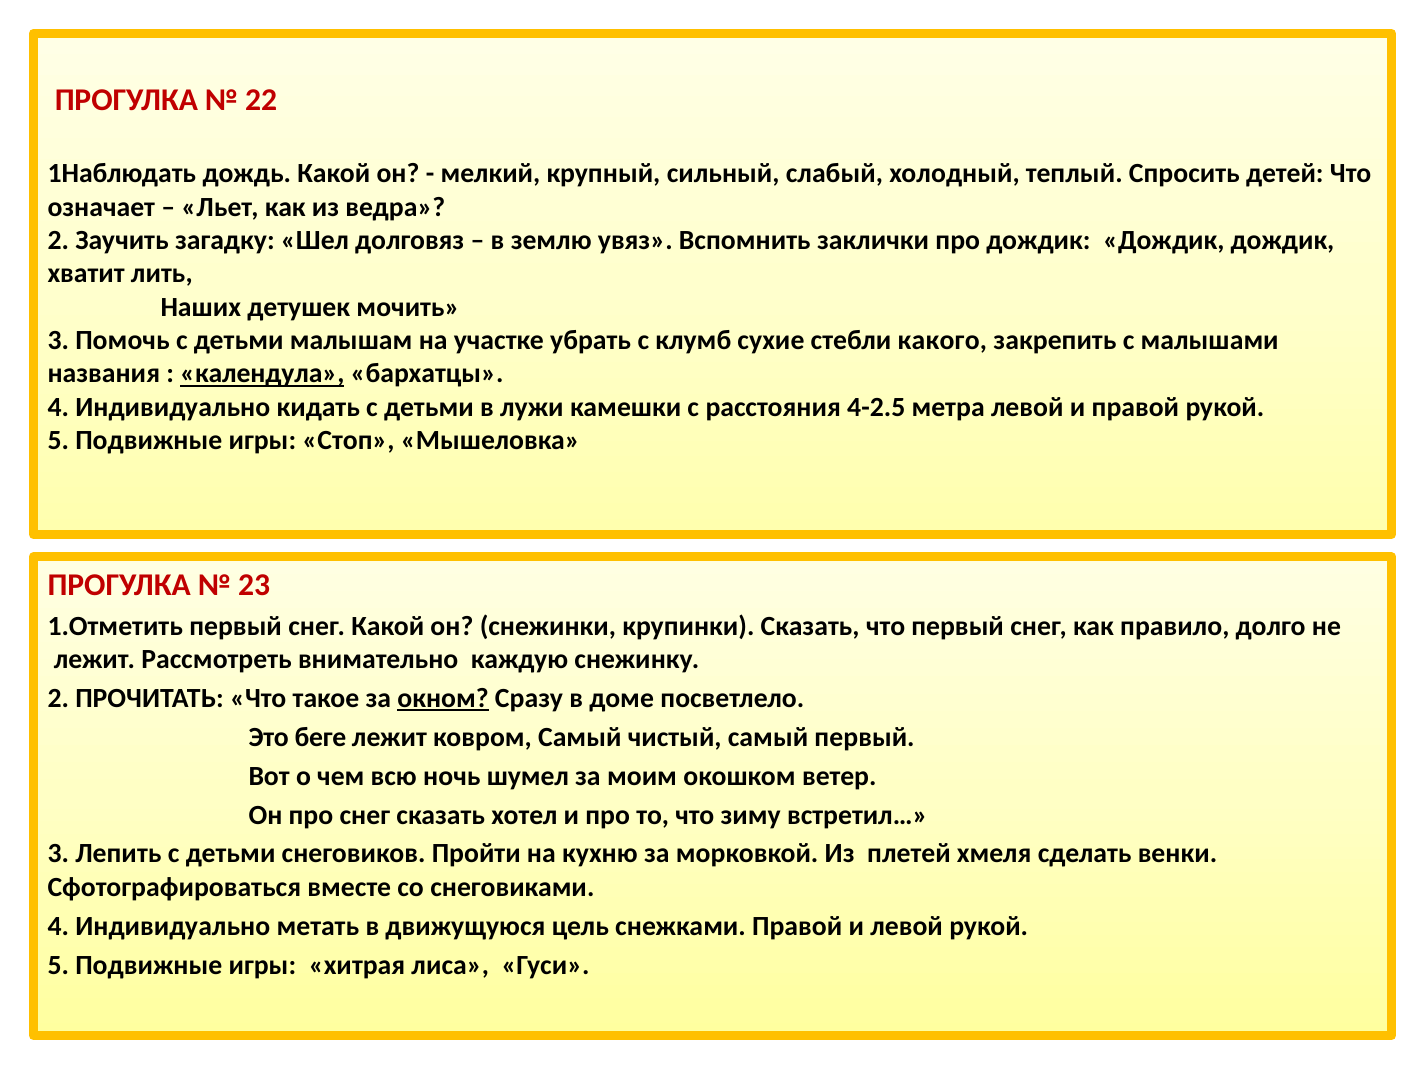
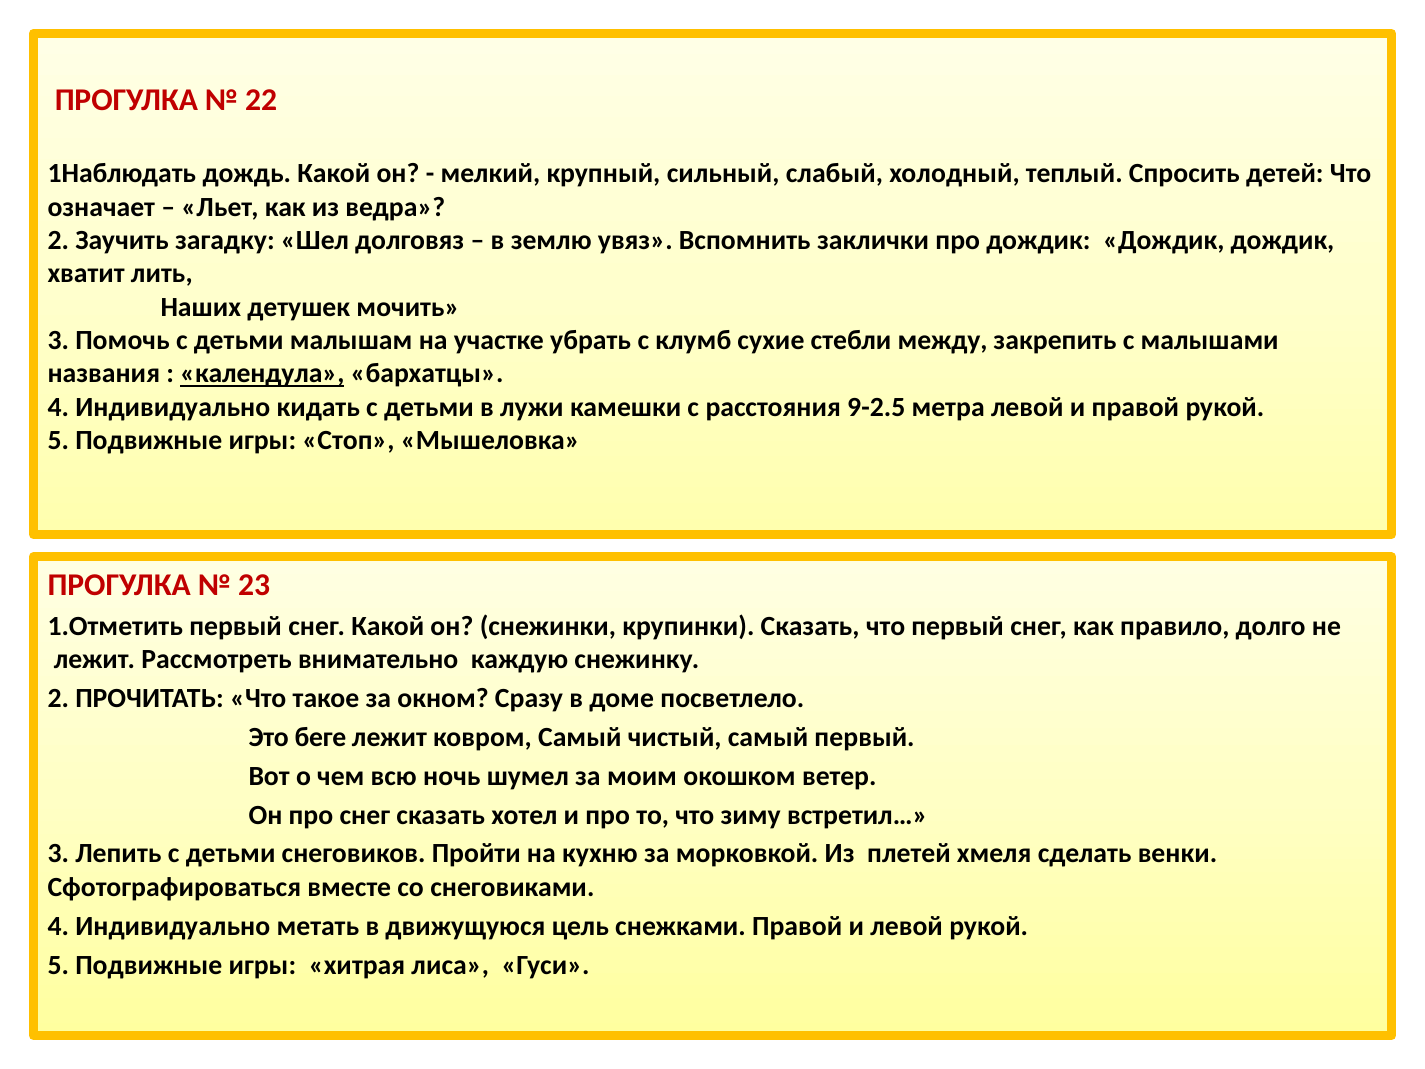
какого: какого -> между (943, 340)
4-2.5: 4-2.5 -> 9-2.5 (876, 407)
окном underline: present -> none (443, 698)
